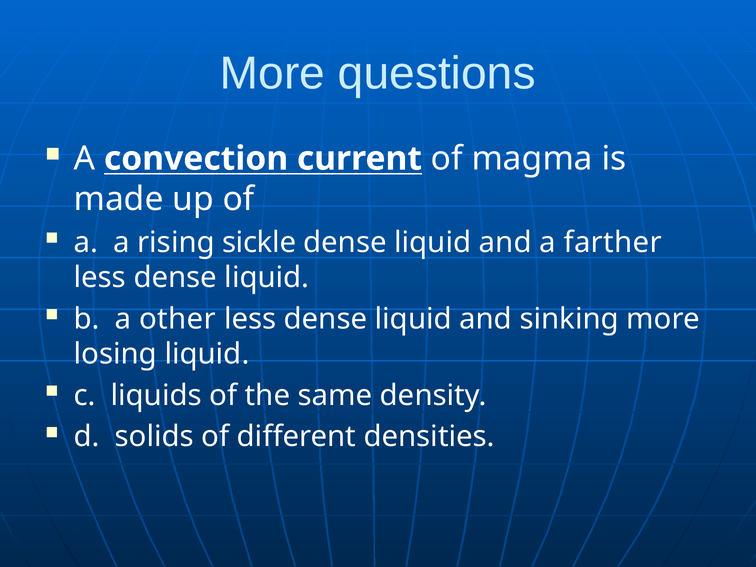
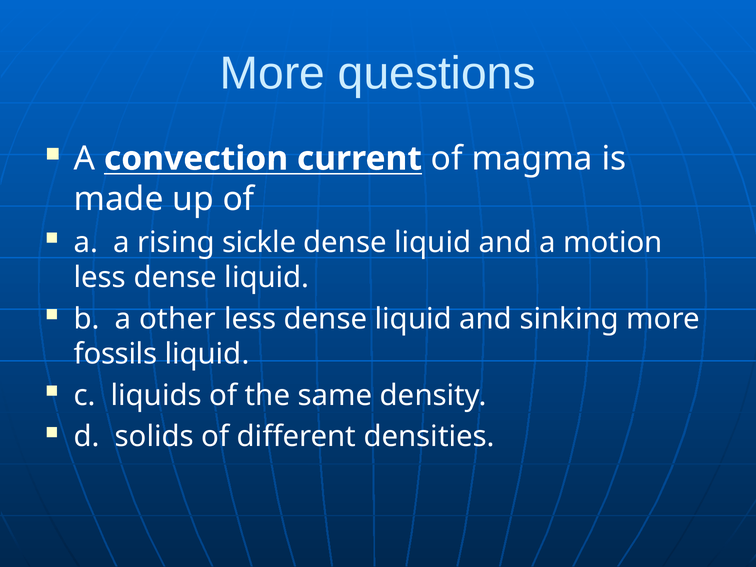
farther: farther -> motion (613, 242)
losing: losing -> fossils (116, 354)
